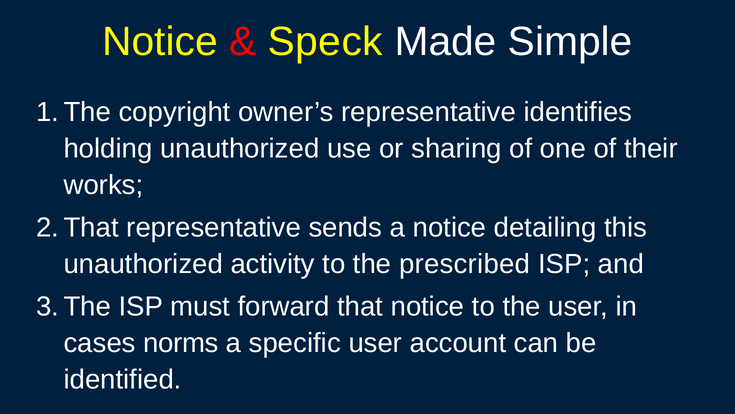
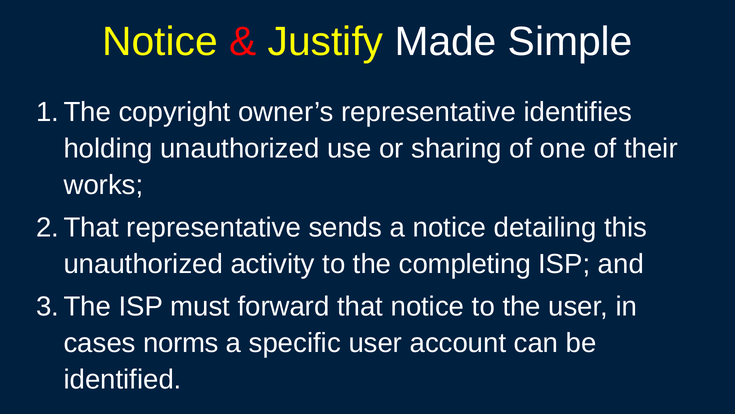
Speck: Speck -> Justify (325, 42)
prescribed: prescribed -> completing (465, 264)
